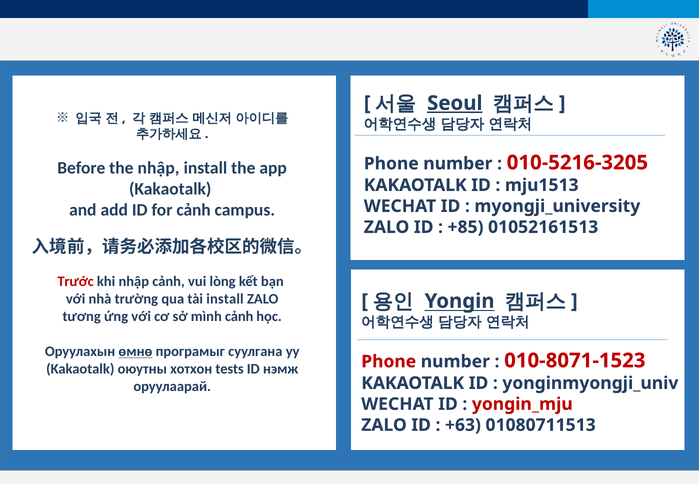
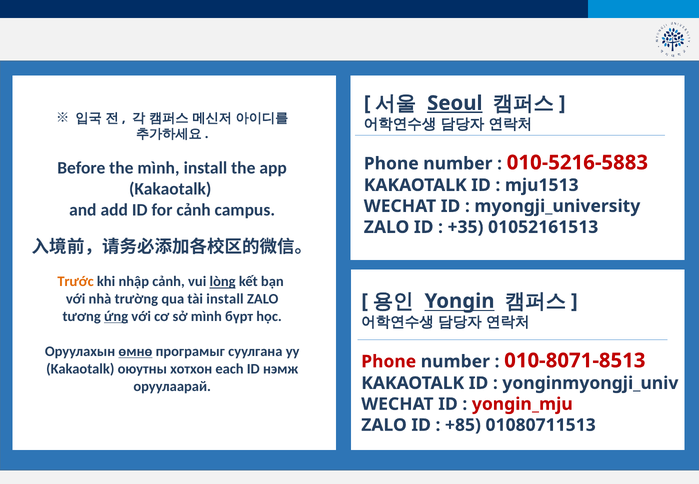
010-5216-3205: 010-5216-3205 -> 010-5216-5883 (577, 163)
the nhập: nhập -> mình (159, 168)
+85: +85 -> +35 (466, 227)
Trước colour: red -> orange (76, 282)
lòng underline: none -> present (223, 282)
ứng underline: none -> present (116, 316)
mình cảnh: cảnh -> бүрт (239, 316)
010-8071-1523: 010-8071-1523 -> 010-8071-8513 (575, 361)
tests: tests -> each (230, 369)
+63: +63 -> +85 (463, 425)
